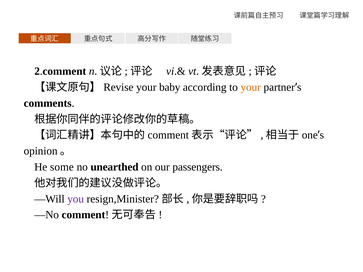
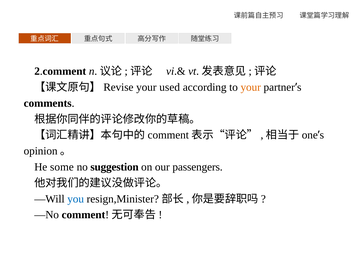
baby: baby -> used (170, 87)
unearthed: unearthed -> suggestion (115, 167)
you colour: purple -> blue (76, 199)
